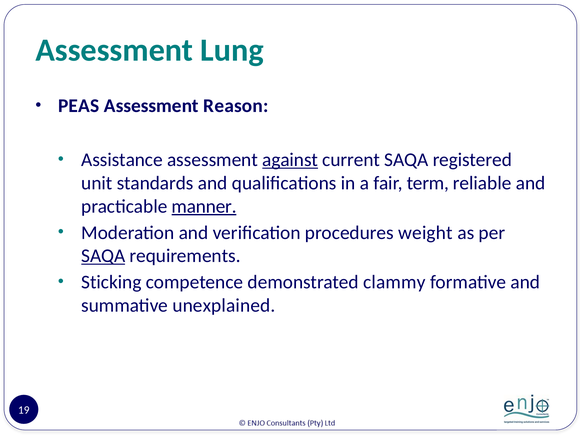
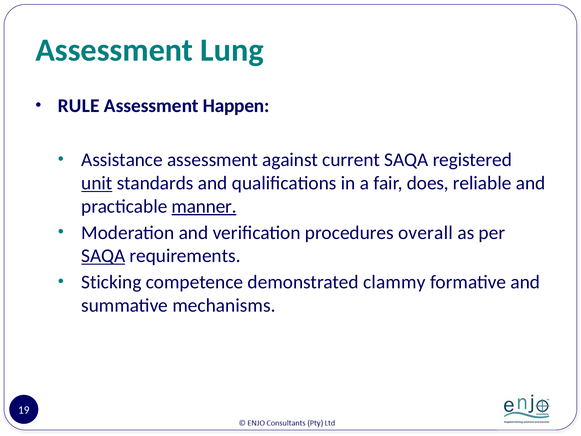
PEAS: PEAS -> RULE (79, 106)
Reason: Reason -> Happen (236, 106)
against underline: present -> none (290, 160)
unit underline: none -> present (97, 183)
term: term -> does (428, 183)
weight: weight -> overall (425, 233)
unexplained: unexplained -> mechanisms (224, 305)
